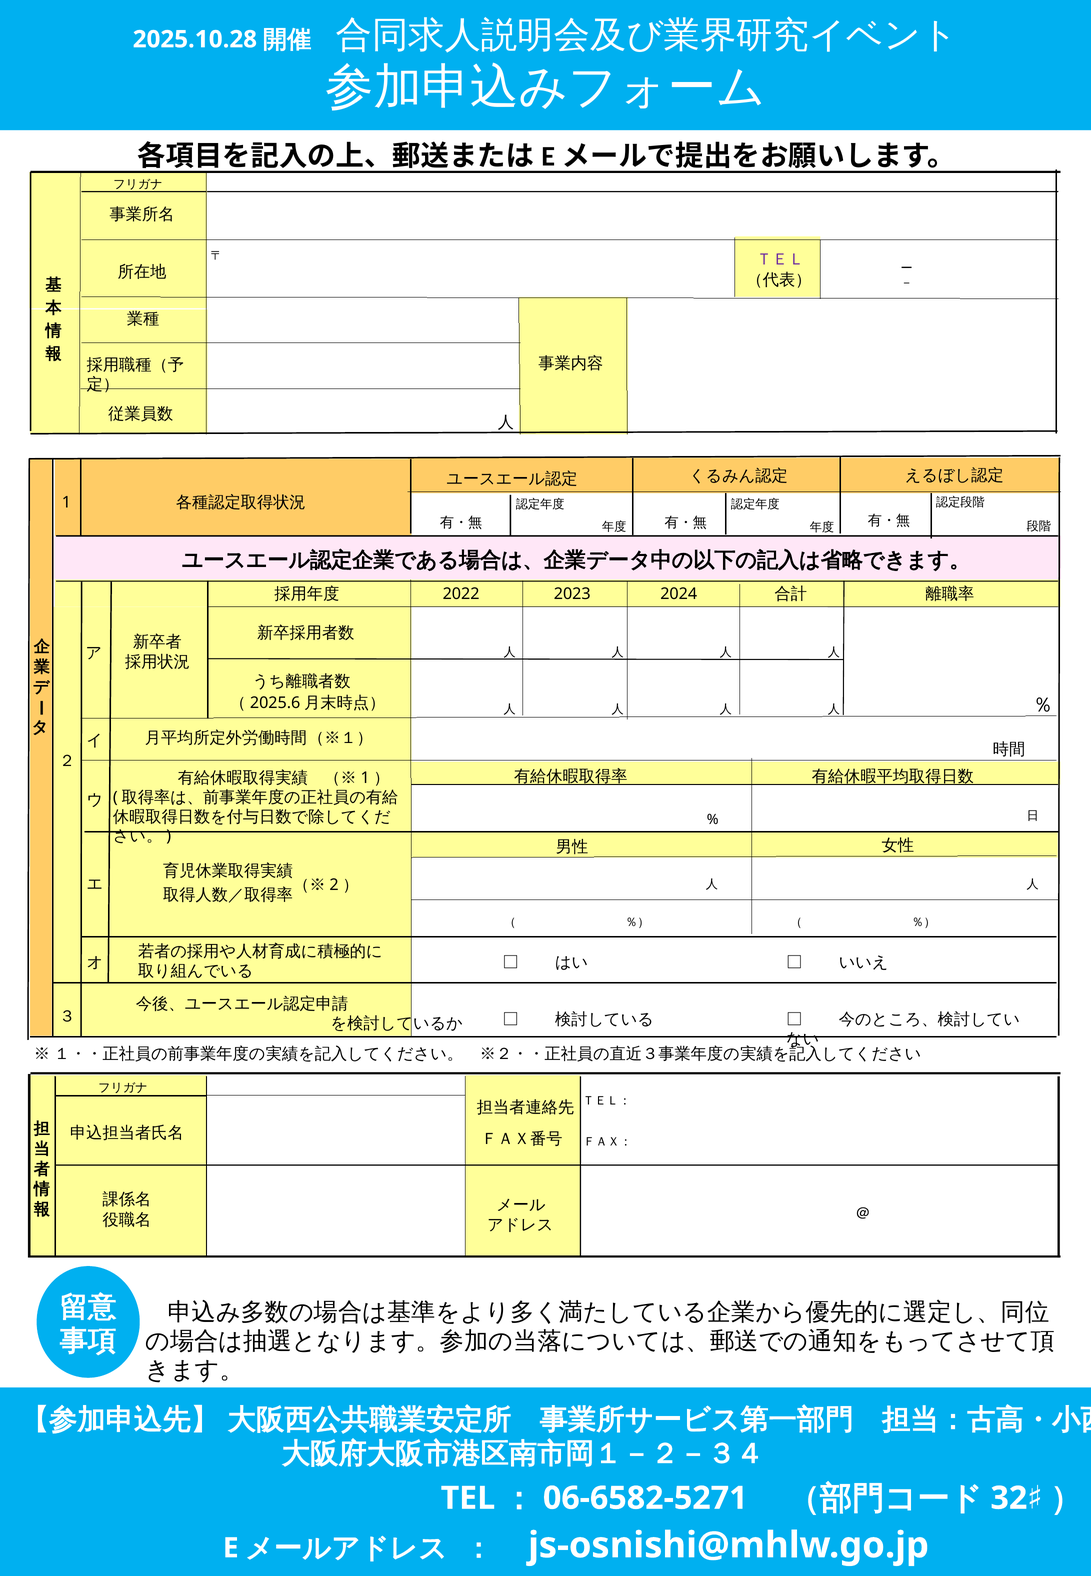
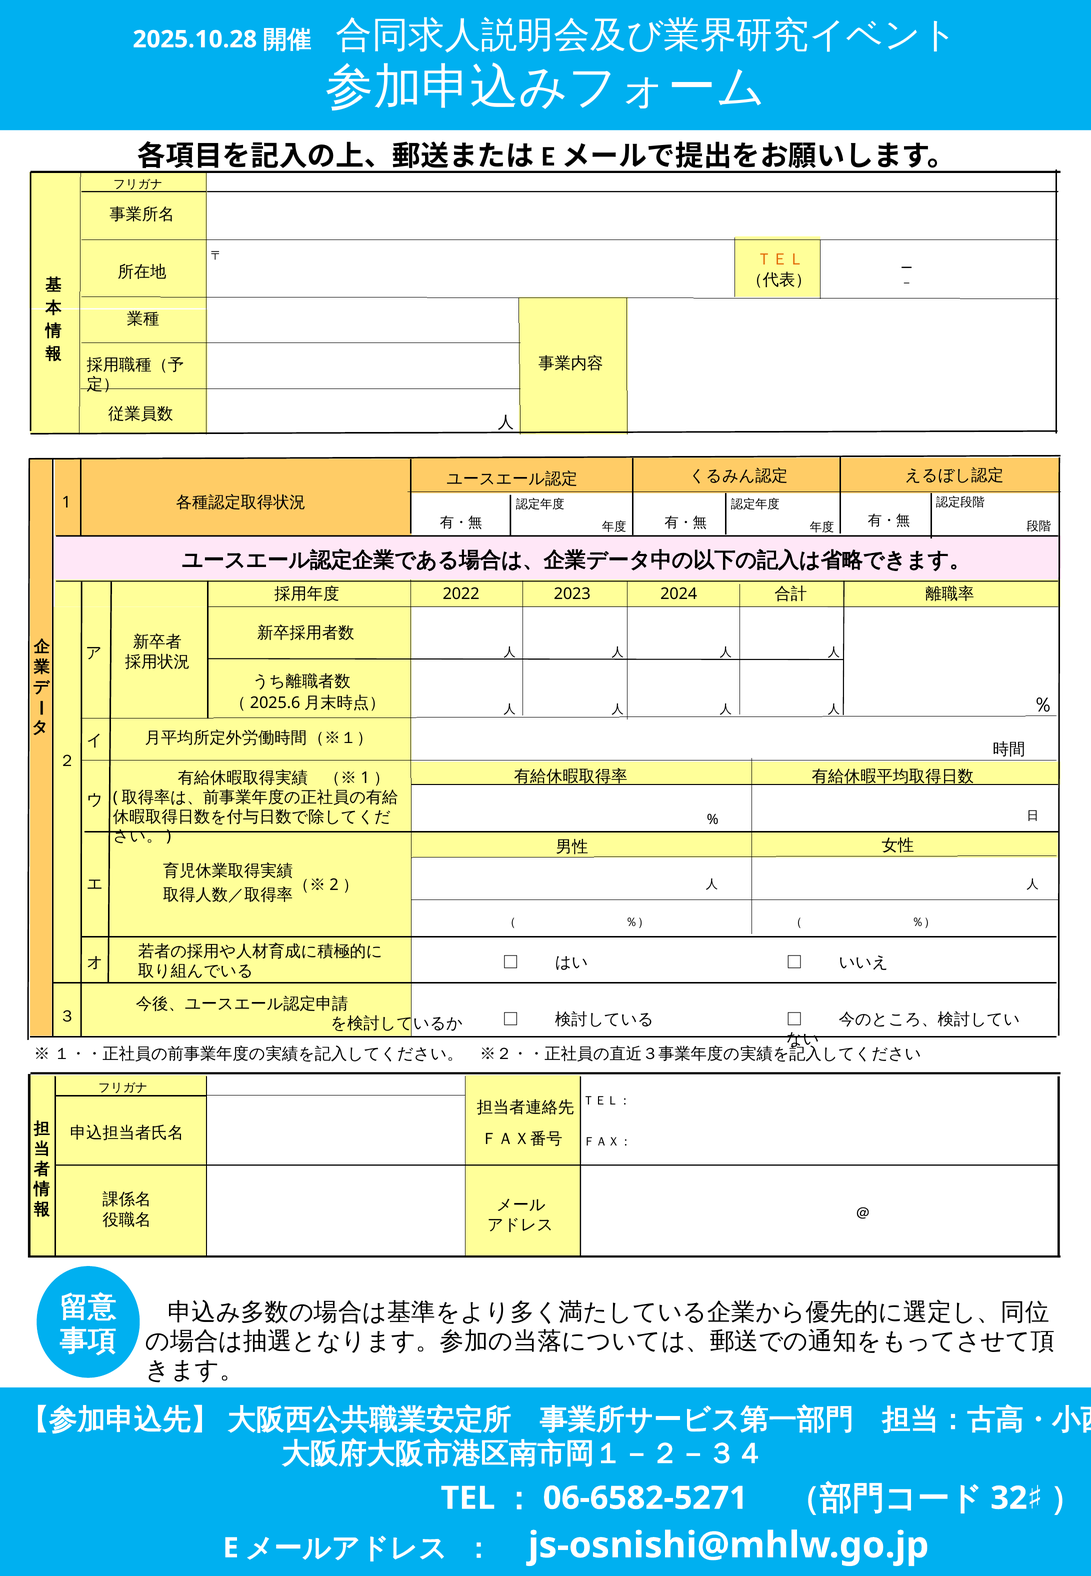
ＴＥＬ colour: purple -> orange (780, 259)
